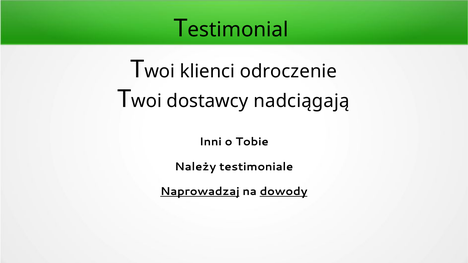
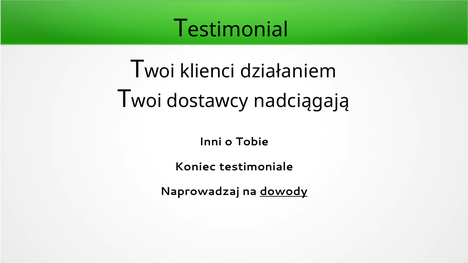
odroczenie: odroczenie -> działaniem (288, 71)
Należy: Należy -> Koniec (195, 167)
Naprowadzaj underline: present -> none (200, 192)
